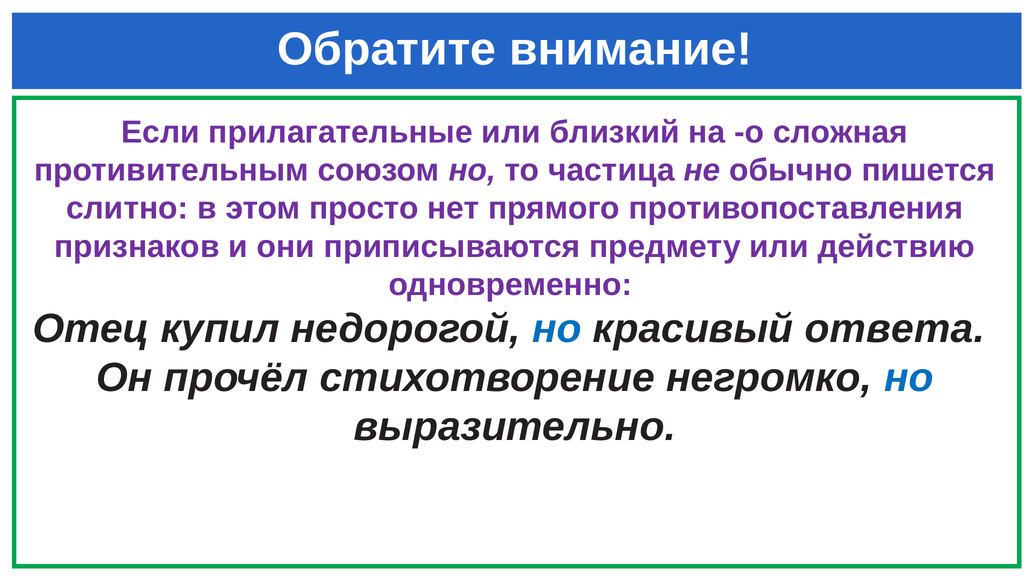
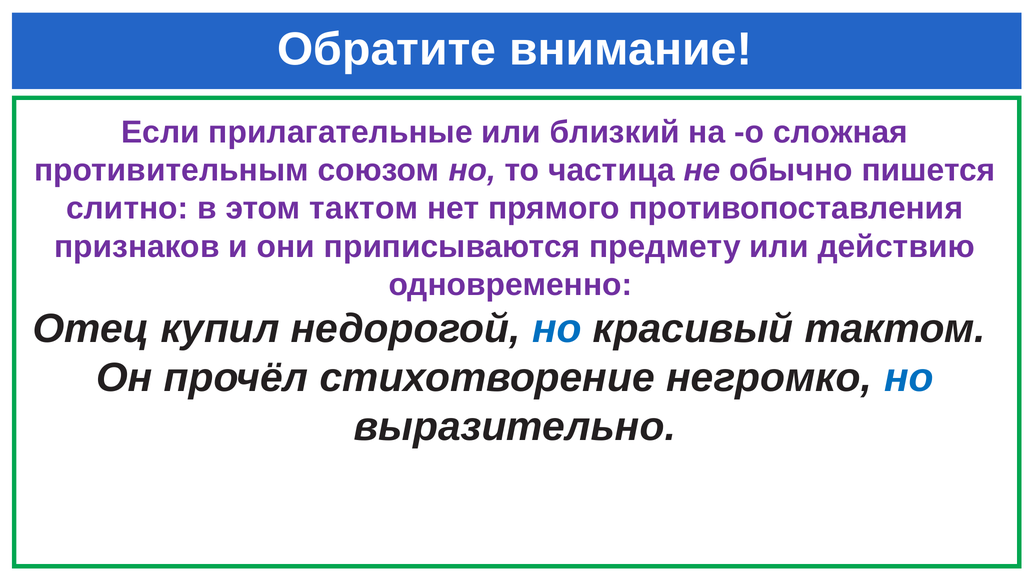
этом просто: просто -> тактом (364, 209)
красивый ответа: ответа -> тактом (895, 329)
